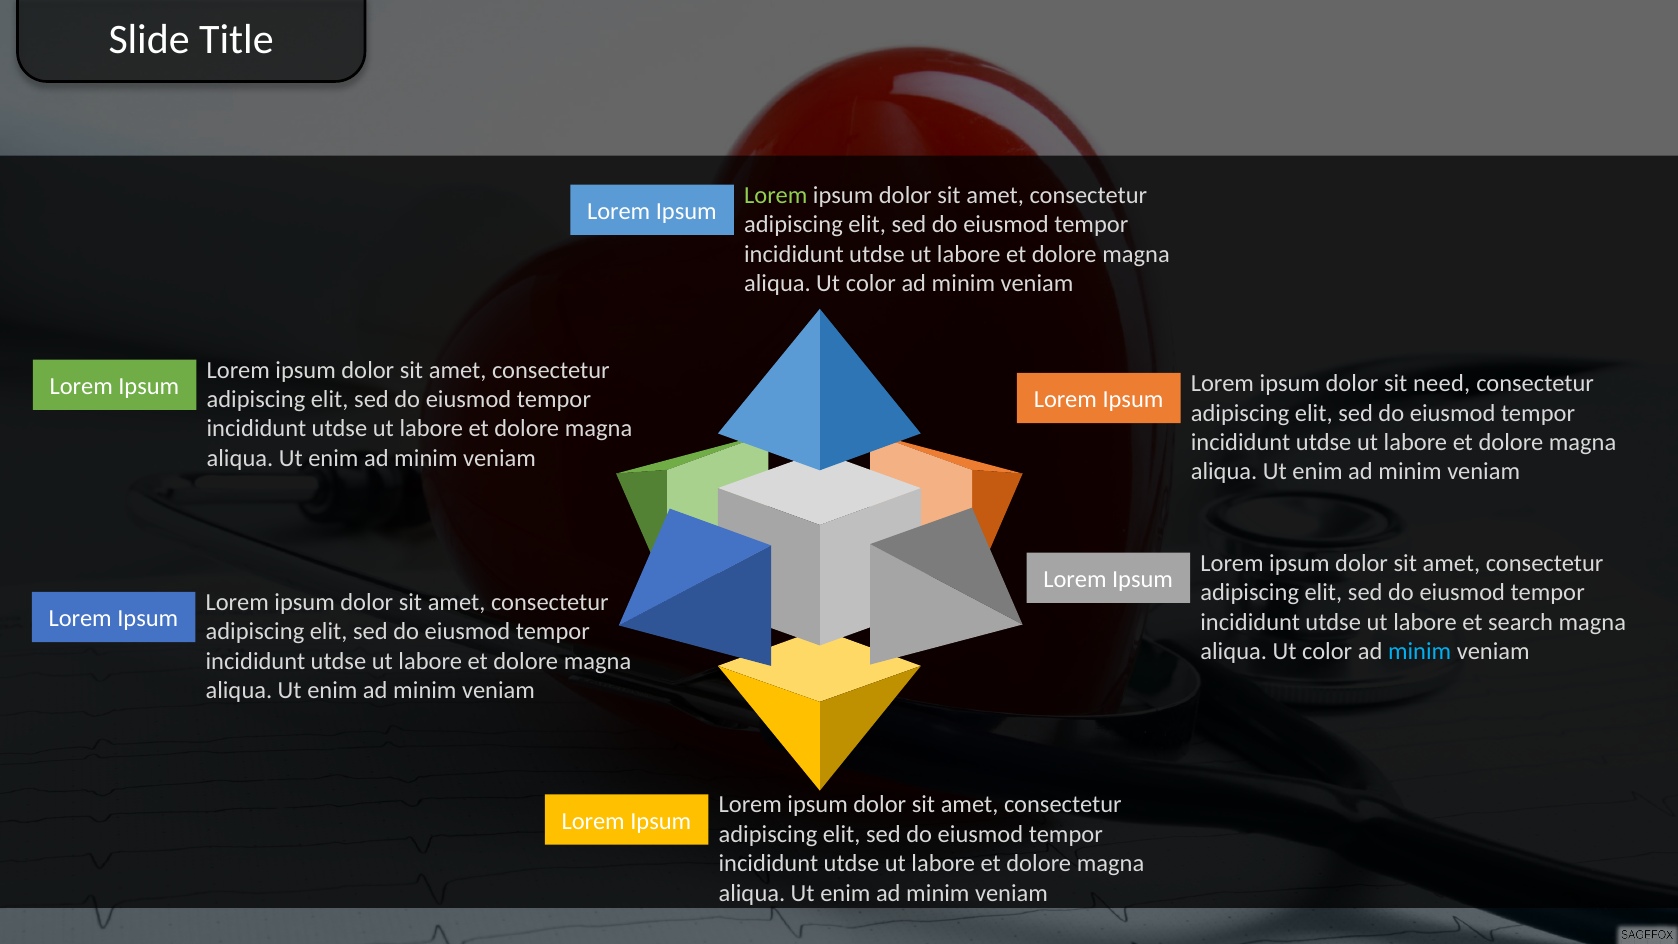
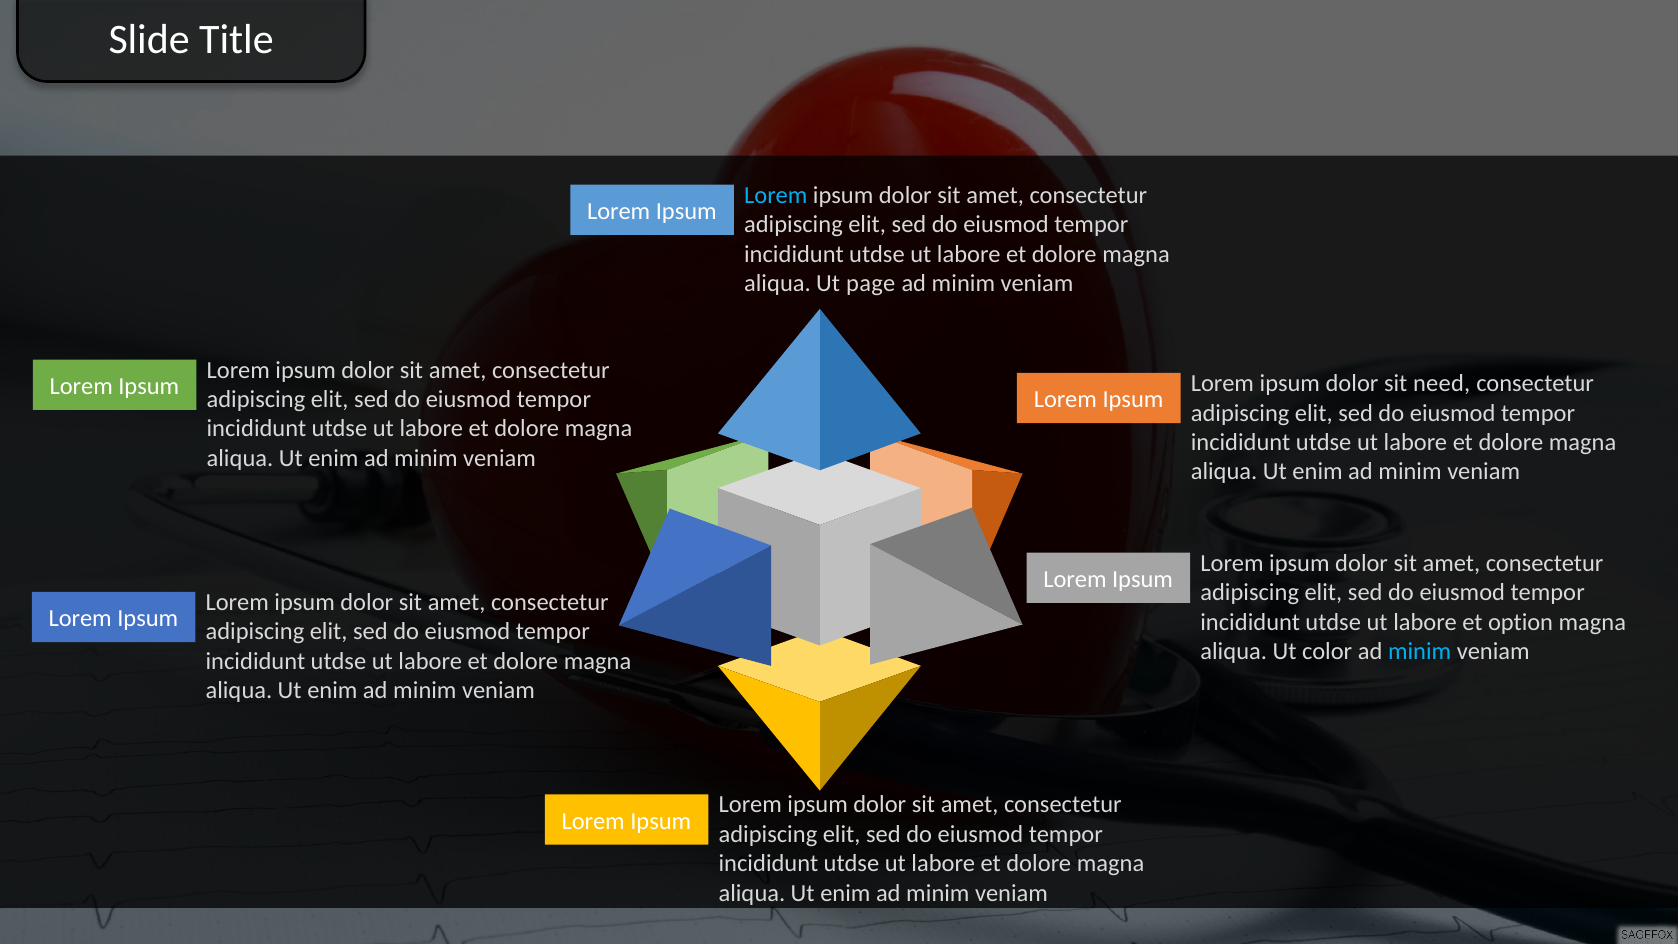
Lorem colour: light green -> light blue (776, 195)
color: color -> page (871, 283)
search: search -> option (1521, 622)
